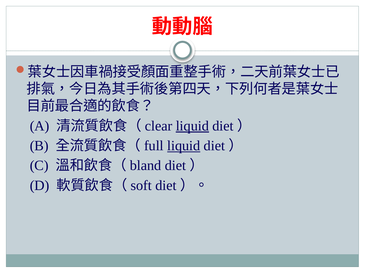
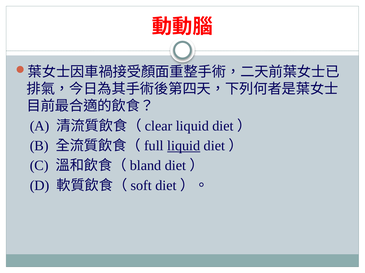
liquid underline: present -> none (192, 126)
